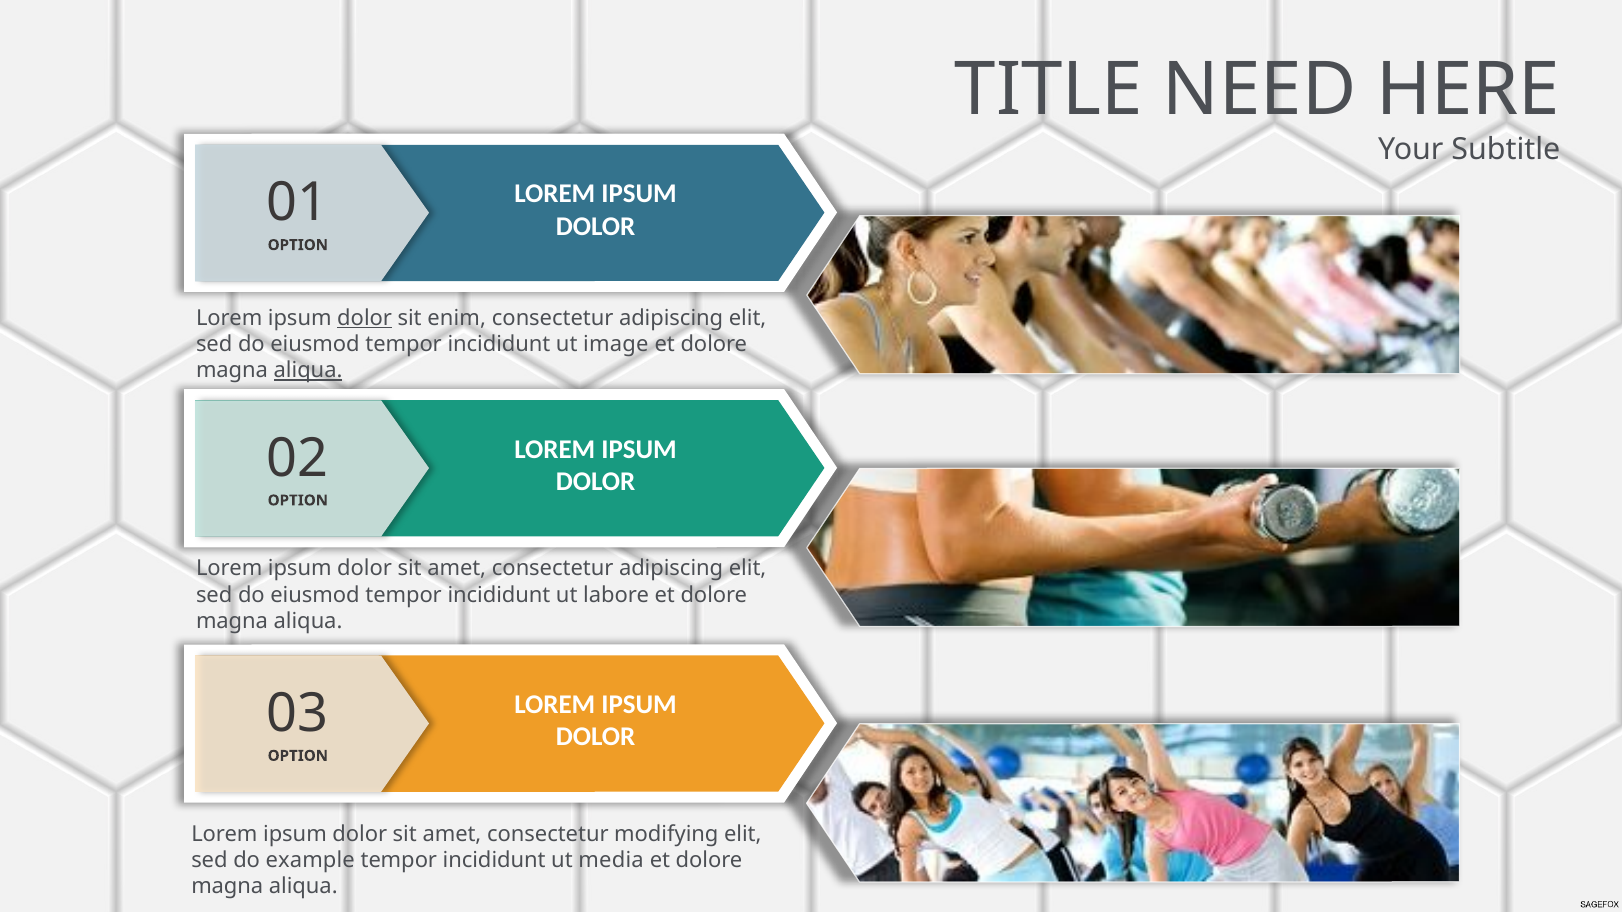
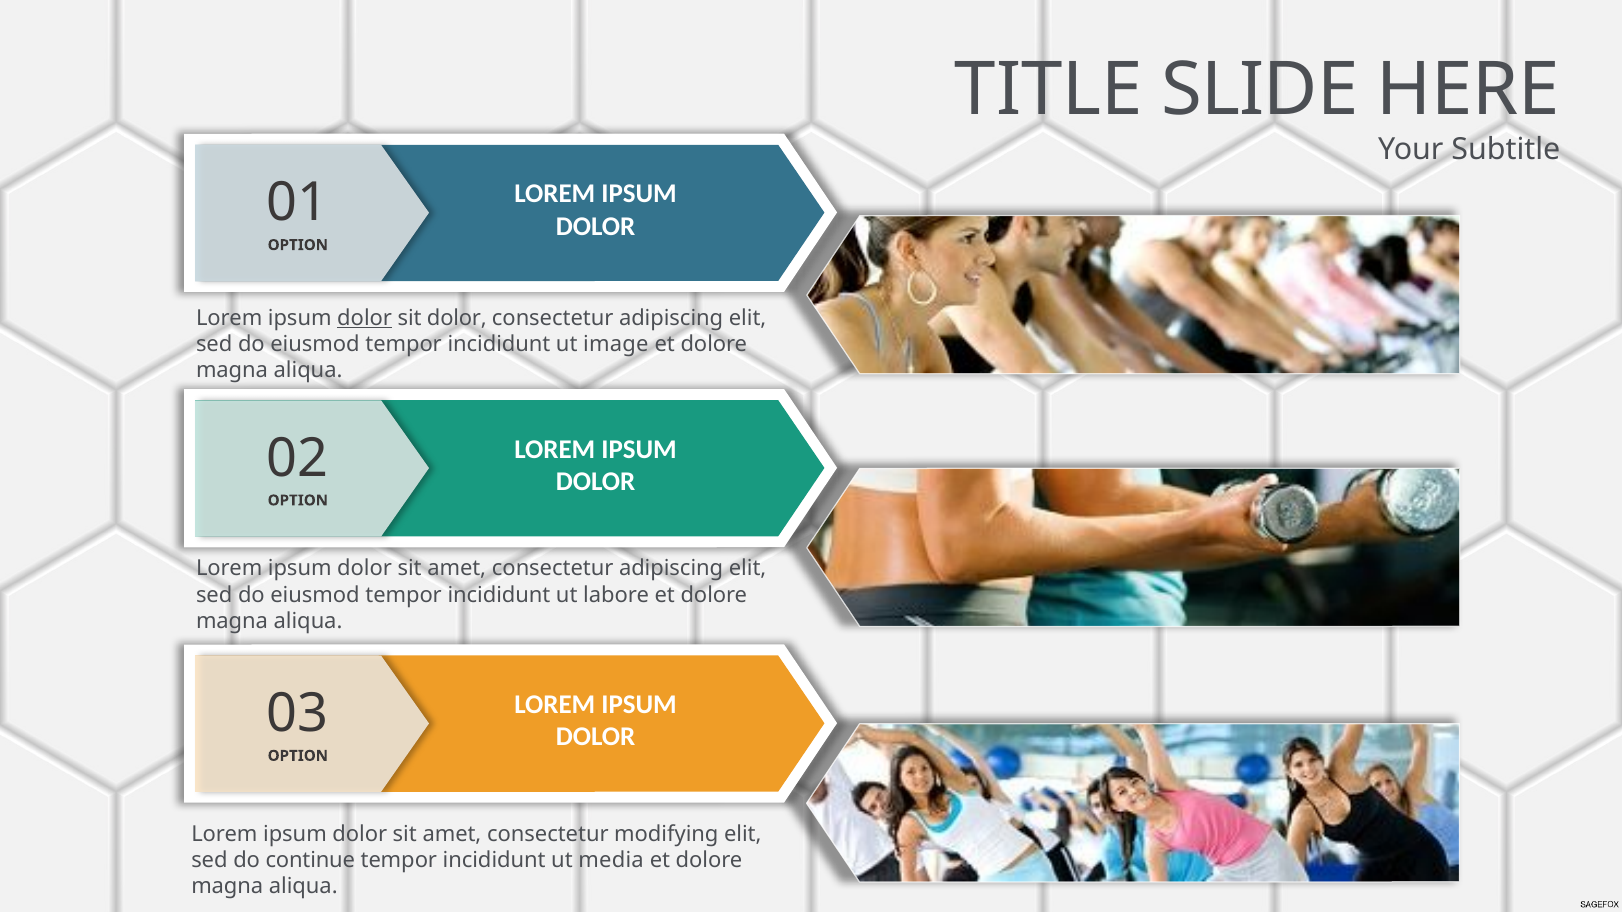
NEED: NEED -> SLIDE (1260, 90)
sit enim: enim -> dolor (457, 318)
aliqua underline: present -> none (308, 371)
example: example -> continue (310, 860)
